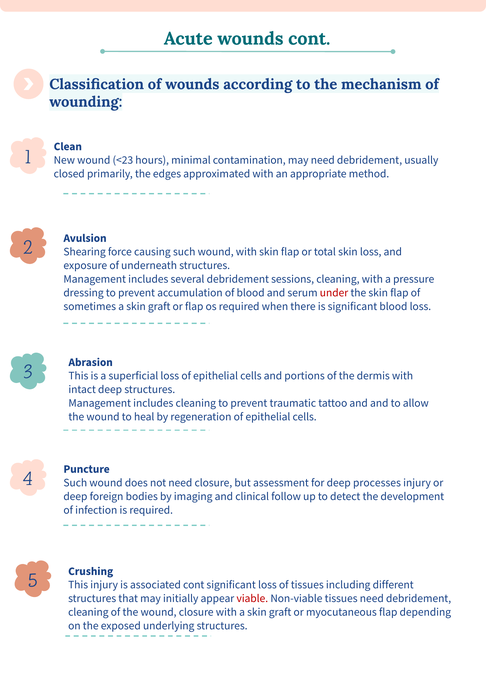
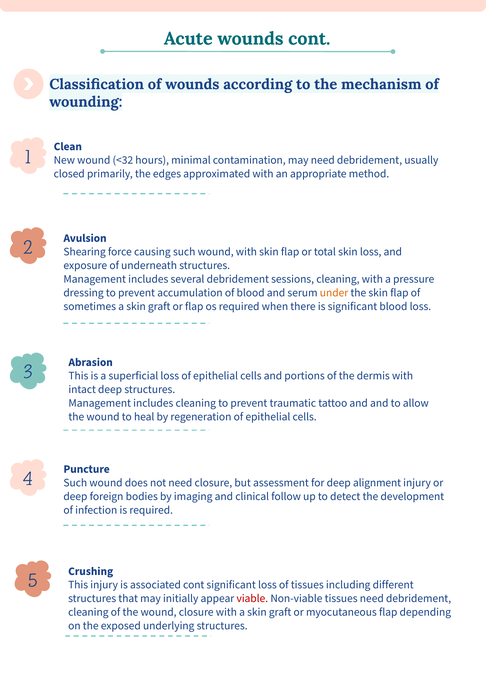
<23: <23 -> <32 (123, 160)
under colour: red -> orange (334, 293)
processes: processes -> alignment (377, 483)
